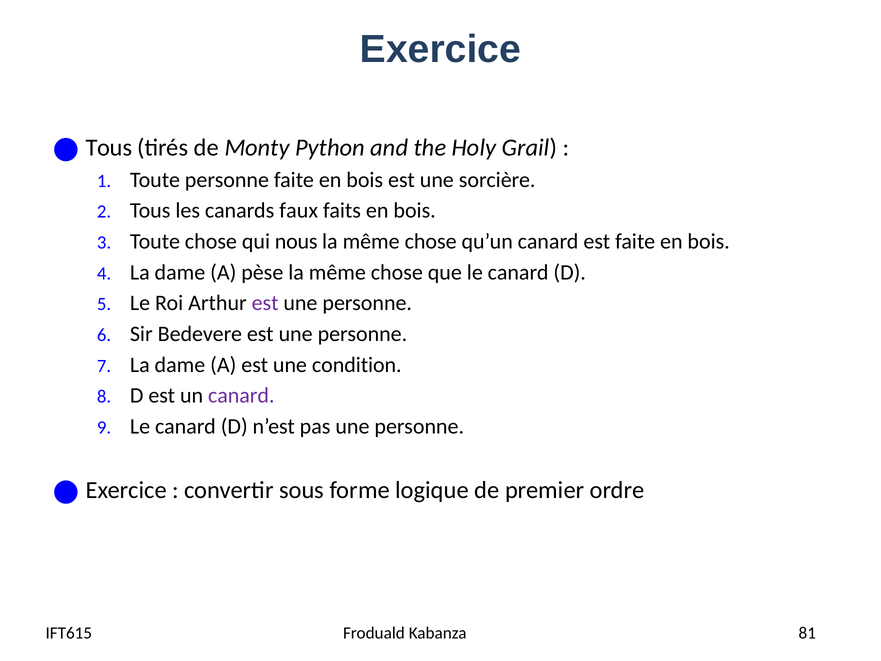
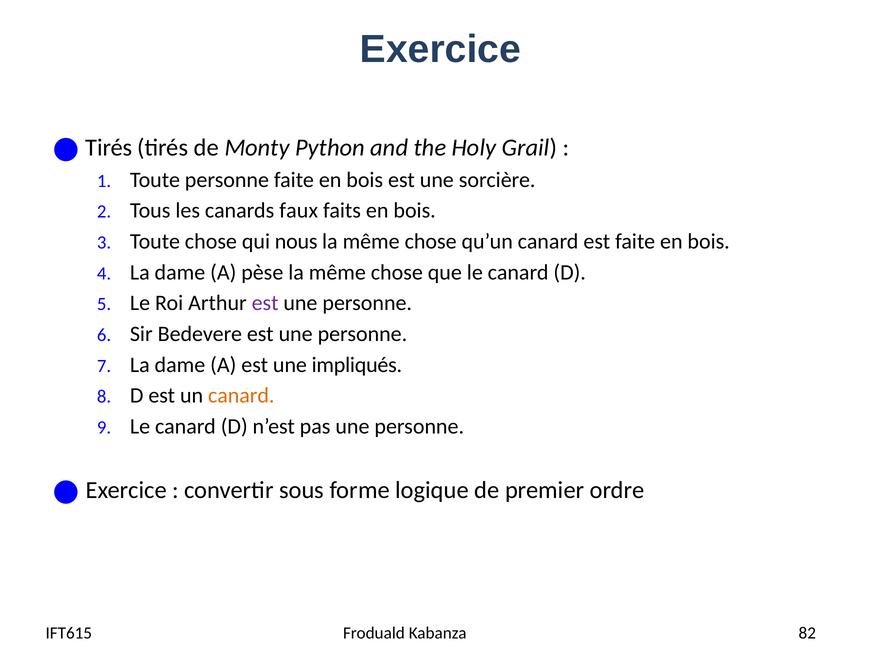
Tous: Tous -> Tirés (109, 148)
condition: condition -> impliqués (357, 365)
canard colour: purple -> orange (241, 396)
81: 81 -> 82 (807, 633)
